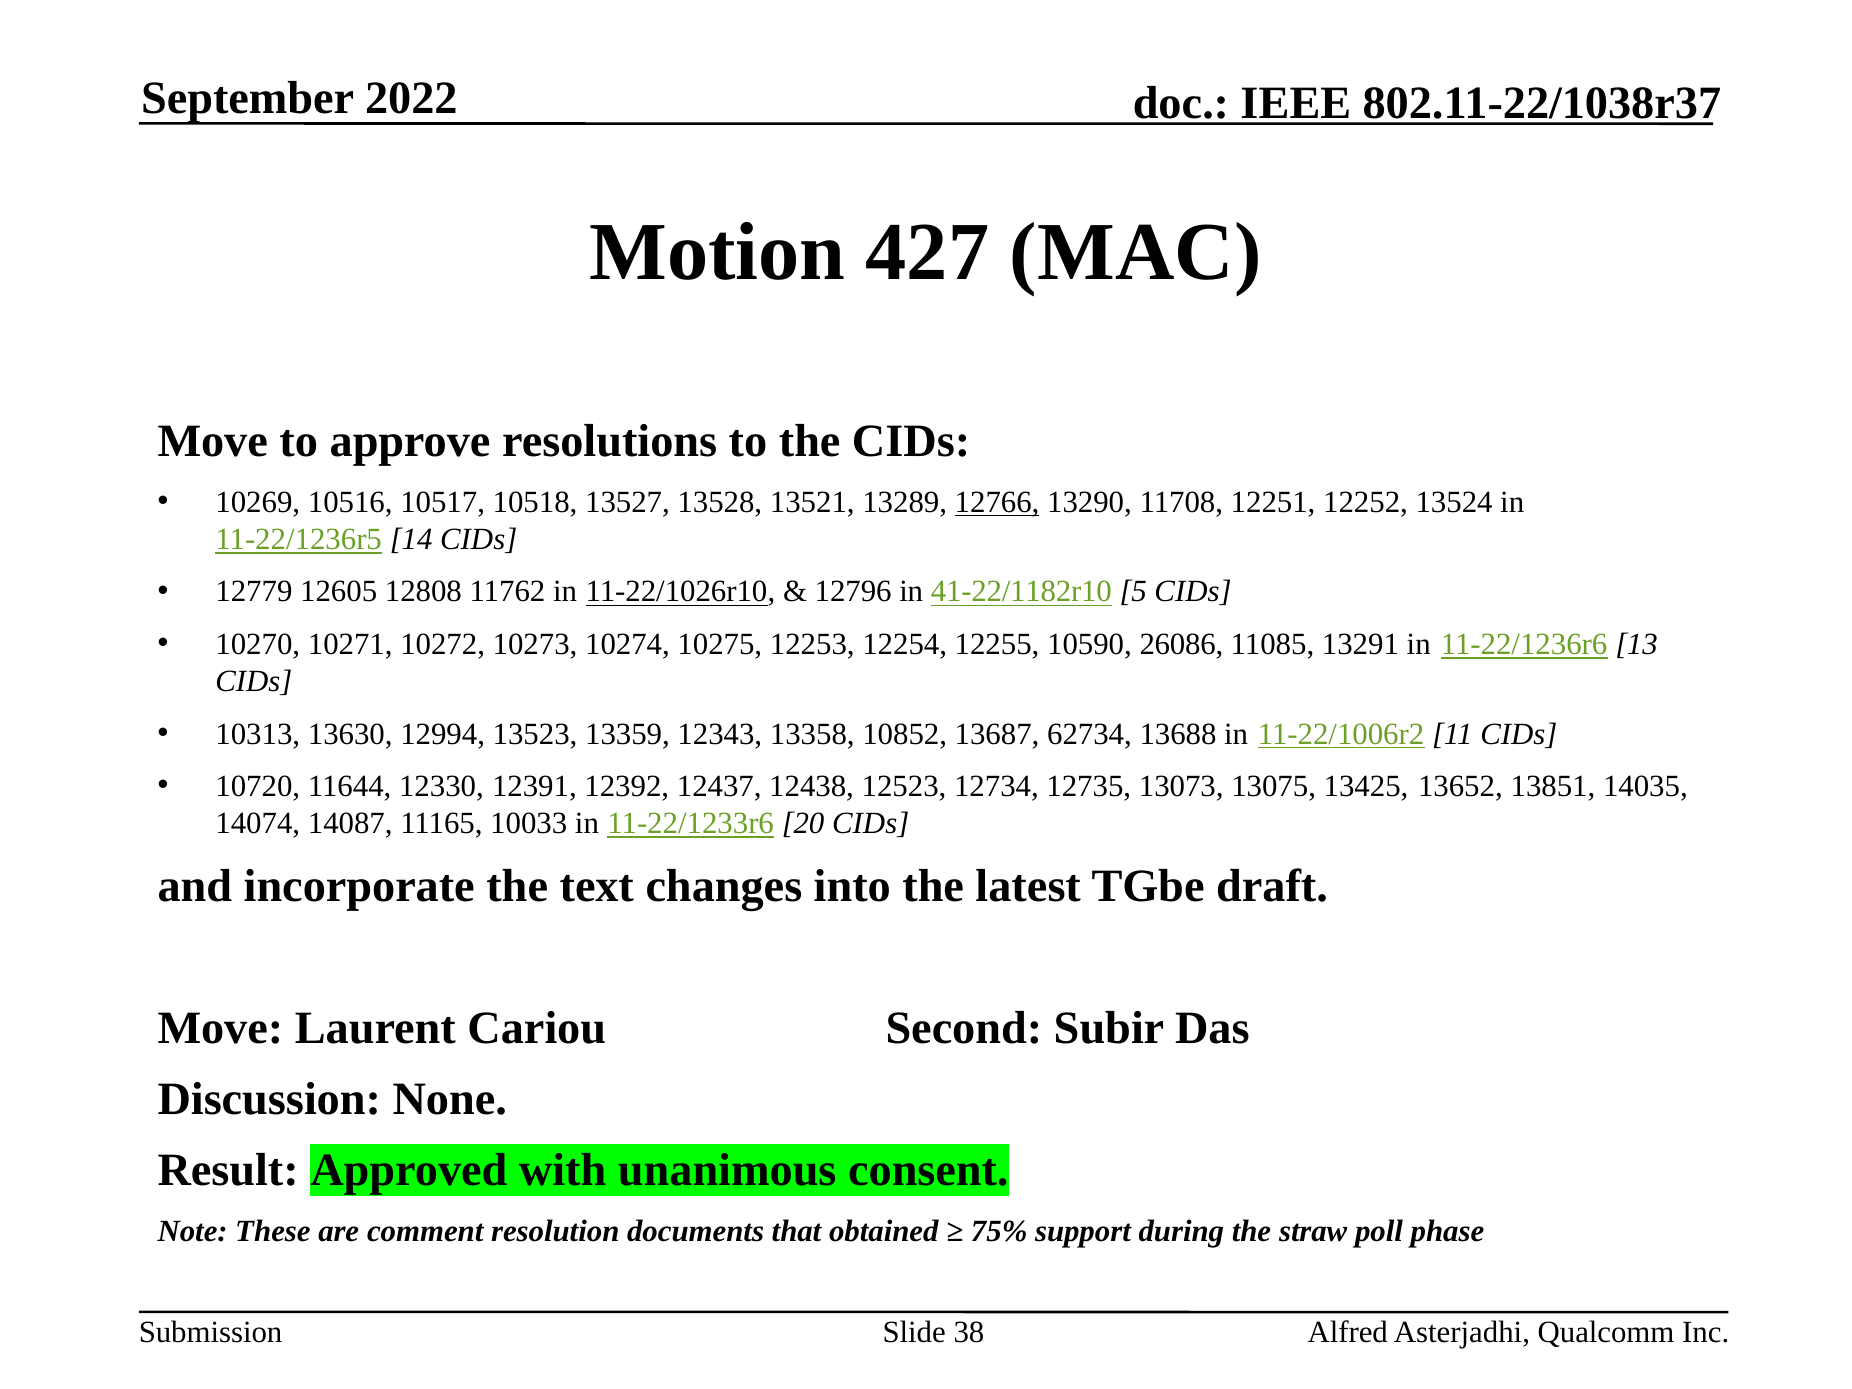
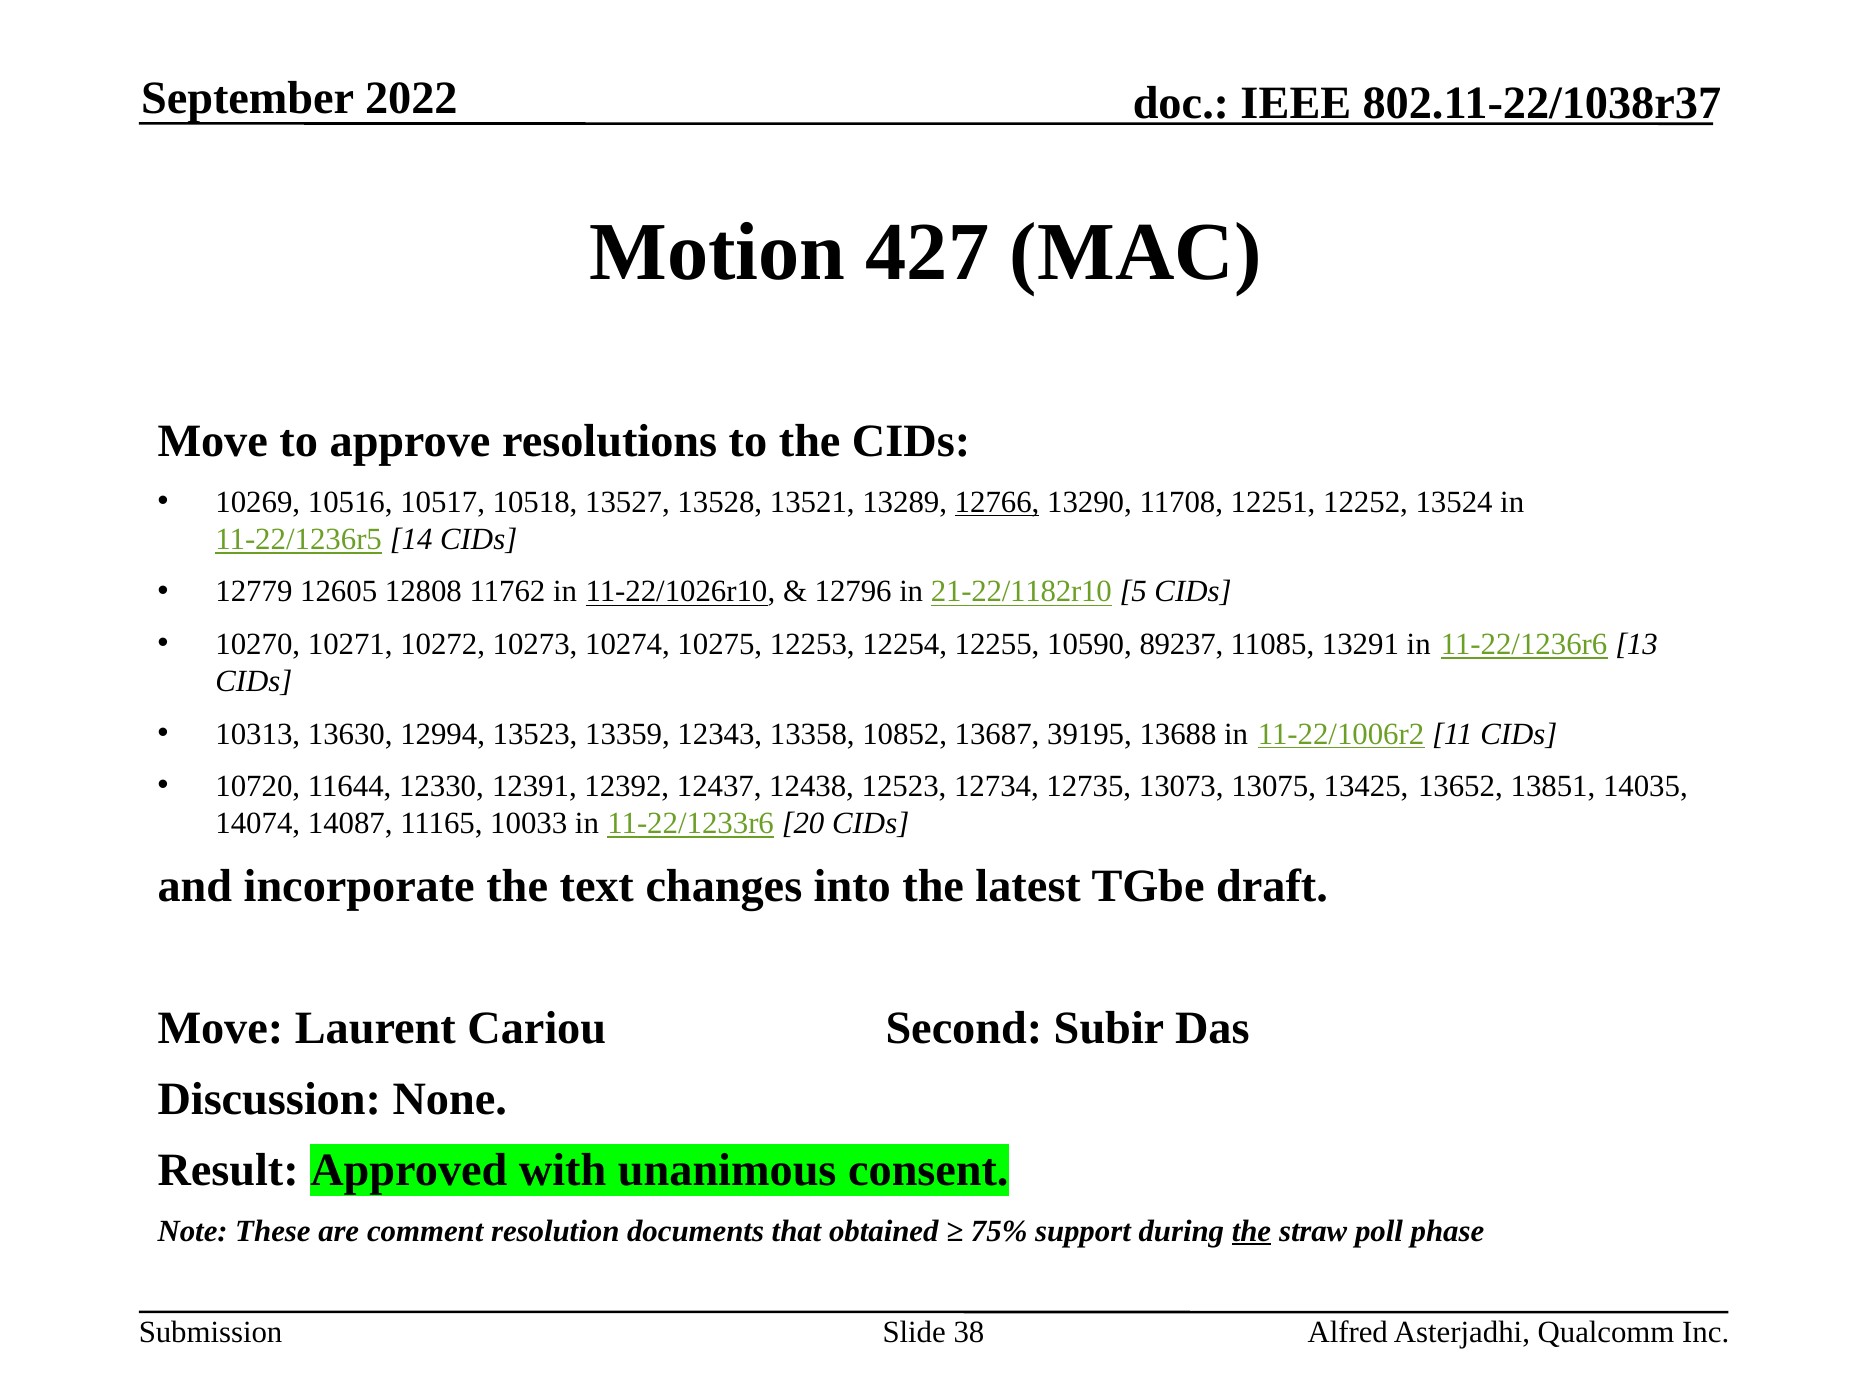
41-22/1182r10: 41-22/1182r10 -> 21-22/1182r10 (1021, 592)
26086: 26086 -> 89237 (1181, 644)
62734: 62734 -> 39195 (1089, 734)
the underline: none -> present (1252, 1231)
